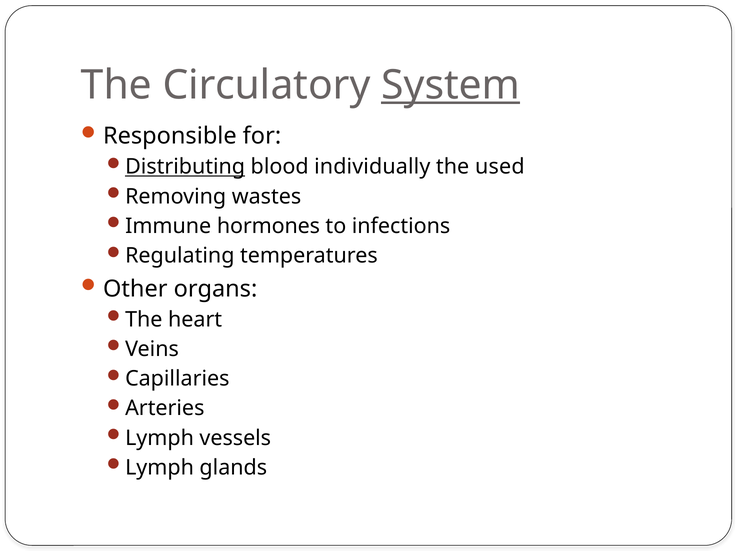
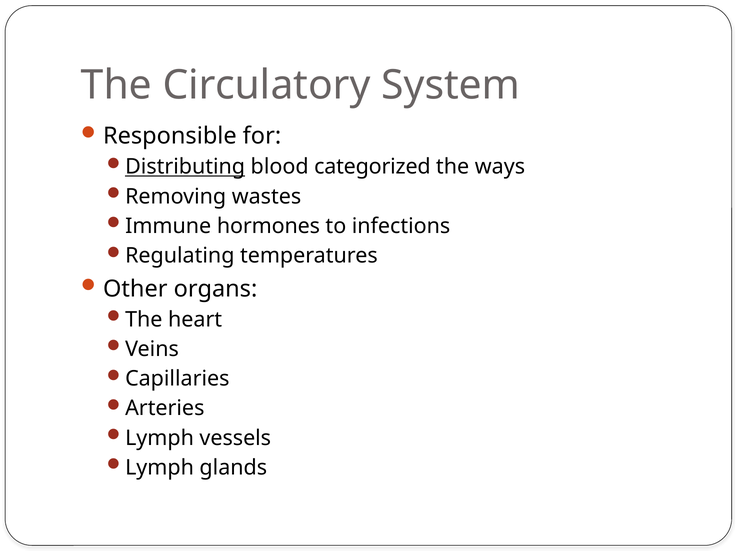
System underline: present -> none (451, 85)
individually: individually -> categorized (372, 167)
used: used -> ways (500, 167)
